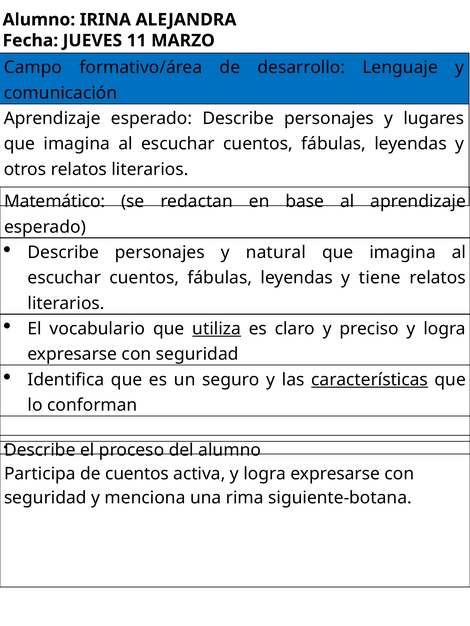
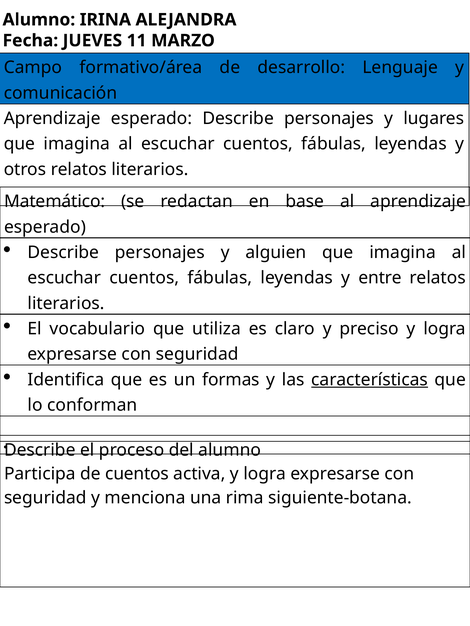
natural: natural -> alguien (276, 253)
tiene: tiene -> entre (380, 278)
utiliza underline: present -> none (217, 329)
seguro: seguro -> formas (231, 380)
